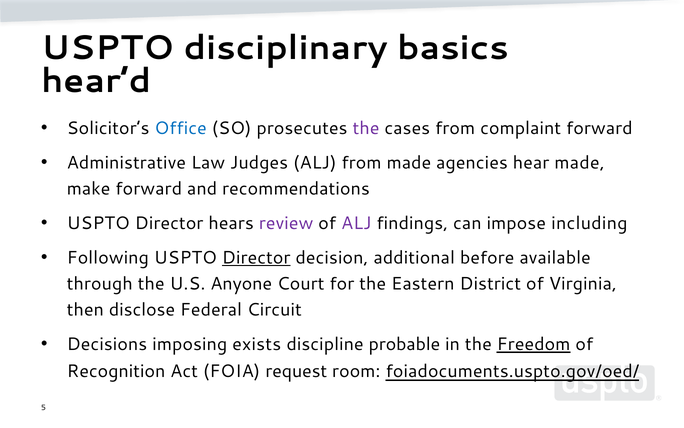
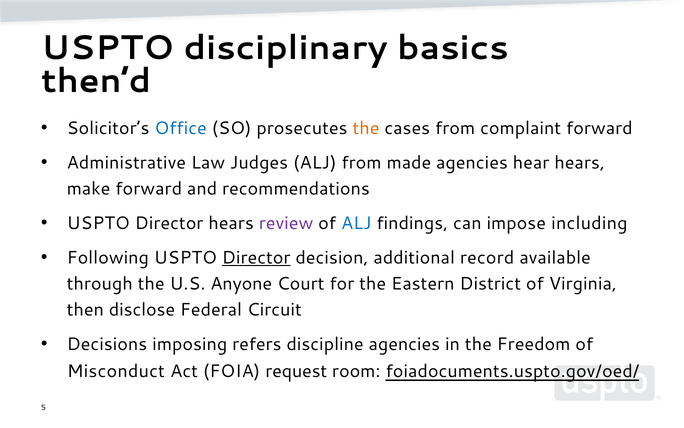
hear’d: hear’d -> then’d (96, 81)
the colour: purple -> orange (366, 128)
hear made: made -> hears (580, 163)
ALJ colour: purple -> blue (356, 223)
before: before -> record (487, 258)
exists: exists -> refers (257, 344)
discipline probable: probable -> agencies (404, 344)
Freedom underline: present -> none (534, 344)
Recognition: Recognition -> Misconduct (116, 371)
